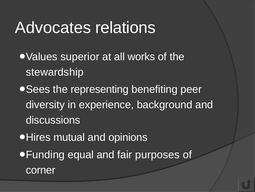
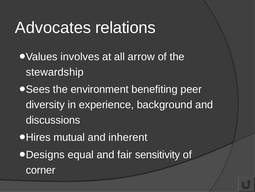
superior: superior -> involves (80, 57)
works: works -> arrow (141, 57)
representing: representing -> environment (100, 89)
opinions: opinions -> inherent (128, 137)
Funding: Funding -> Designs (45, 154)
purposes: purposes -> sensitivity (158, 154)
